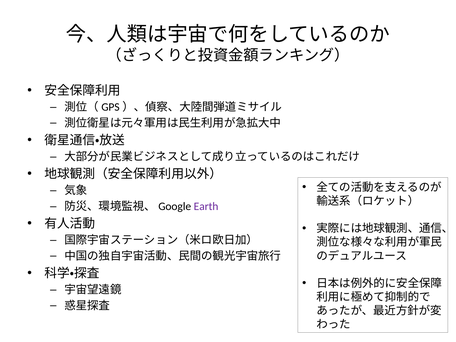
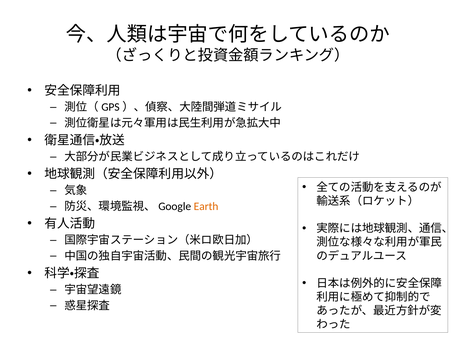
Earth colour: purple -> orange (206, 207)
